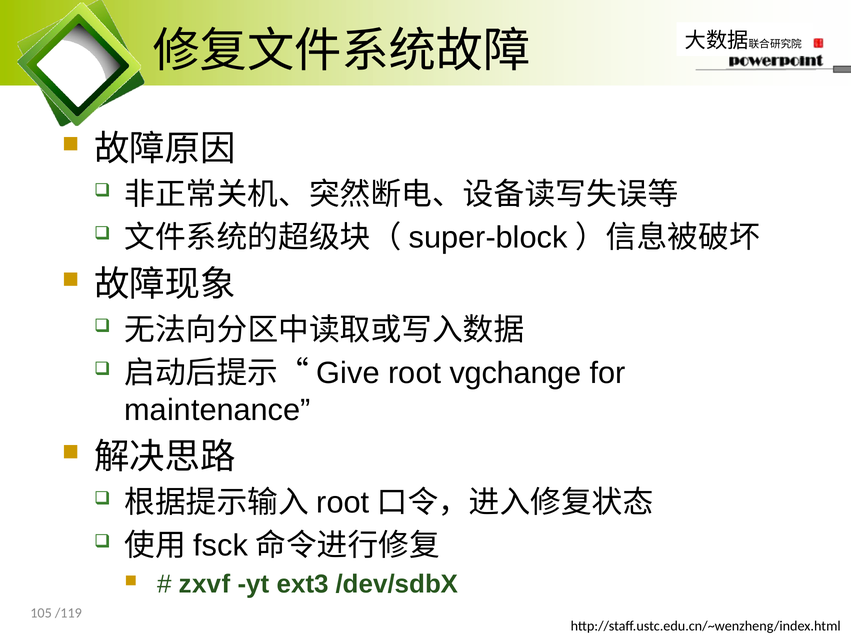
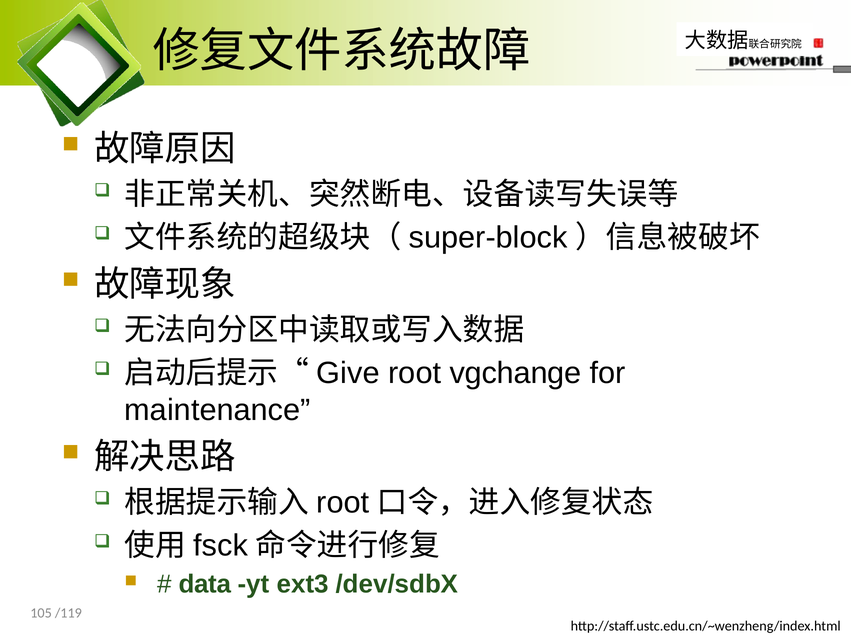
zxvf: zxvf -> data (205, 585)
